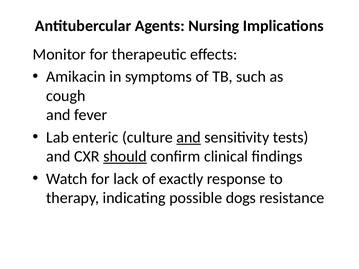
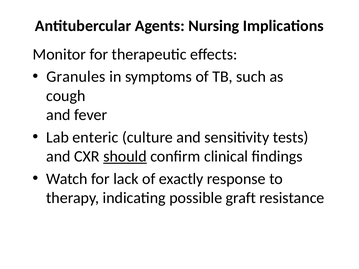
Amikacin: Amikacin -> Granules (76, 77)
and underline: present -> none (189, 137)
dogs: dogs -> graft (241, 198)
